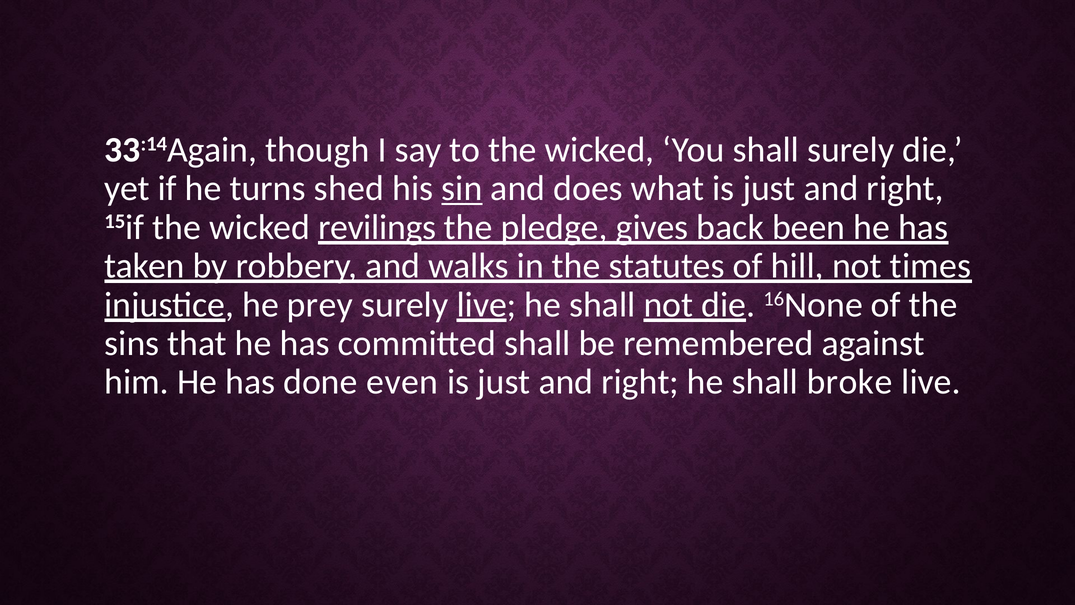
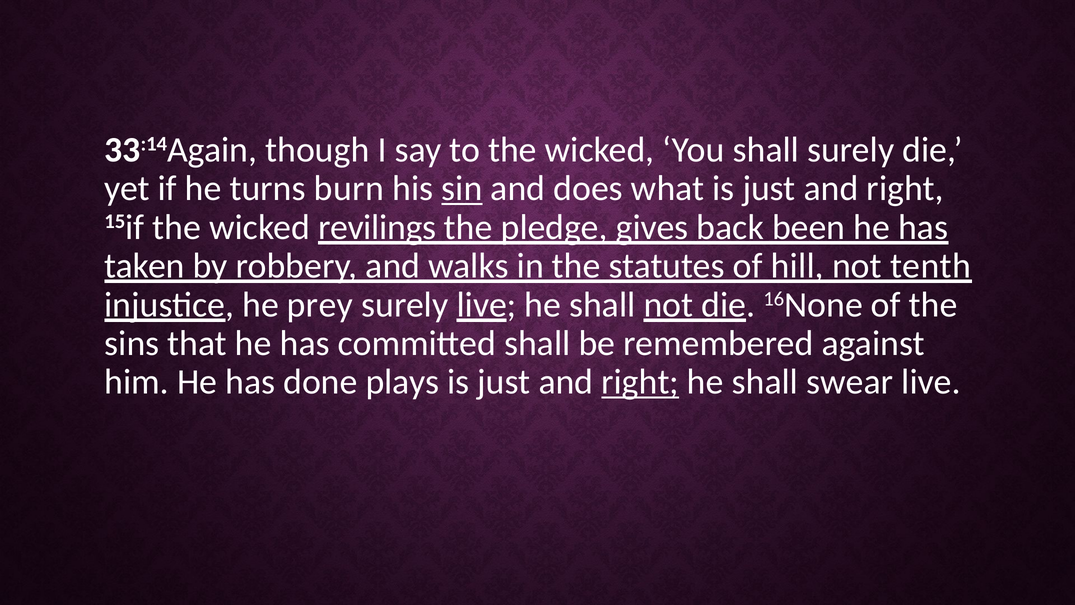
shed: shed -> burn (349, 188)
times: times -> tenth (931, 266)
even: even -> plays (403, 382)
right underline: none -> present (640, 382)
broke: broke -> swear (850, 382)
